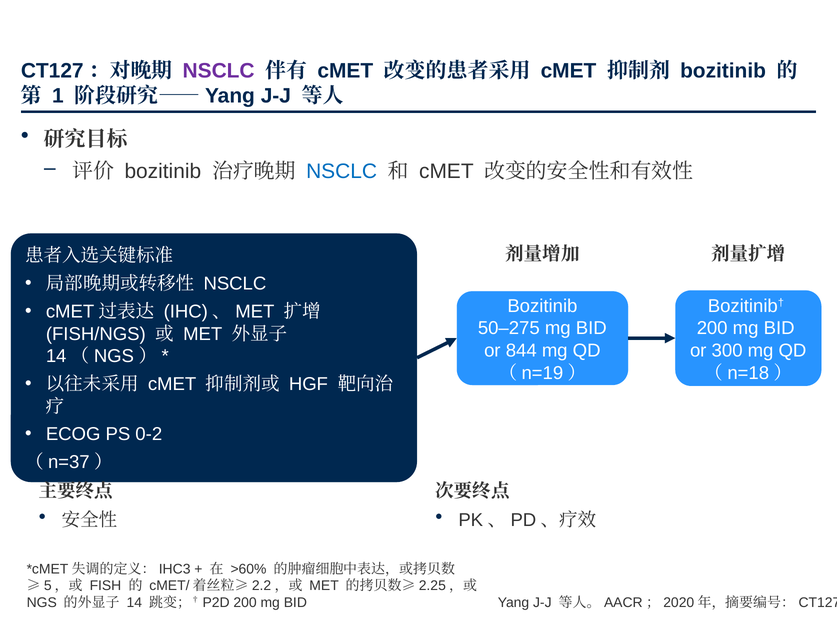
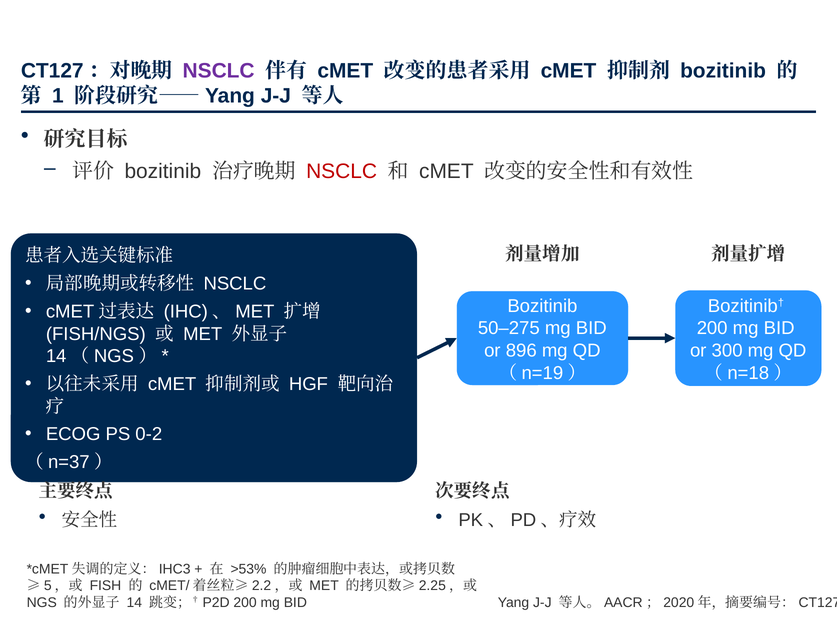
NSCLC colour: blue -> red (342, 171)
844: 844 -> 896 (521, 350)
>60%: >60% -> >53% (248, 569)
